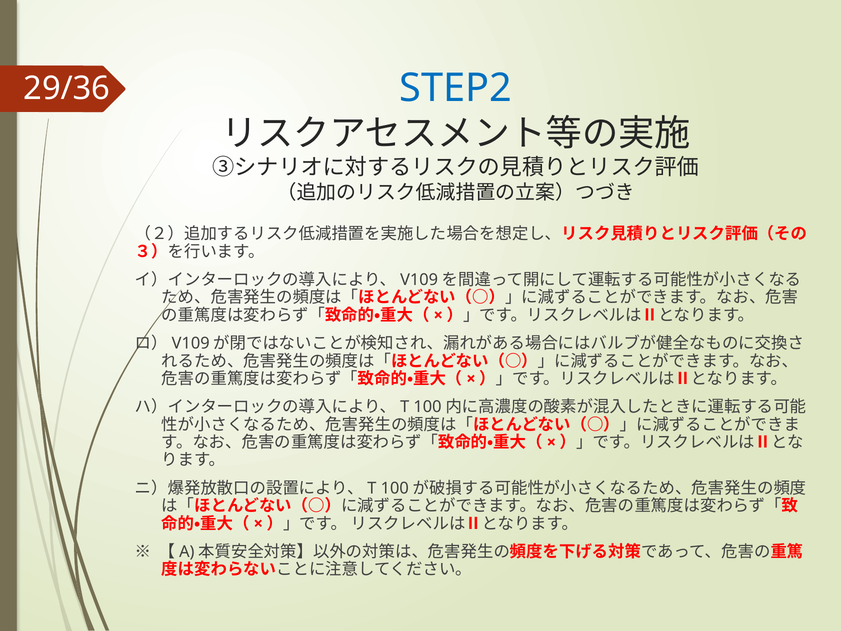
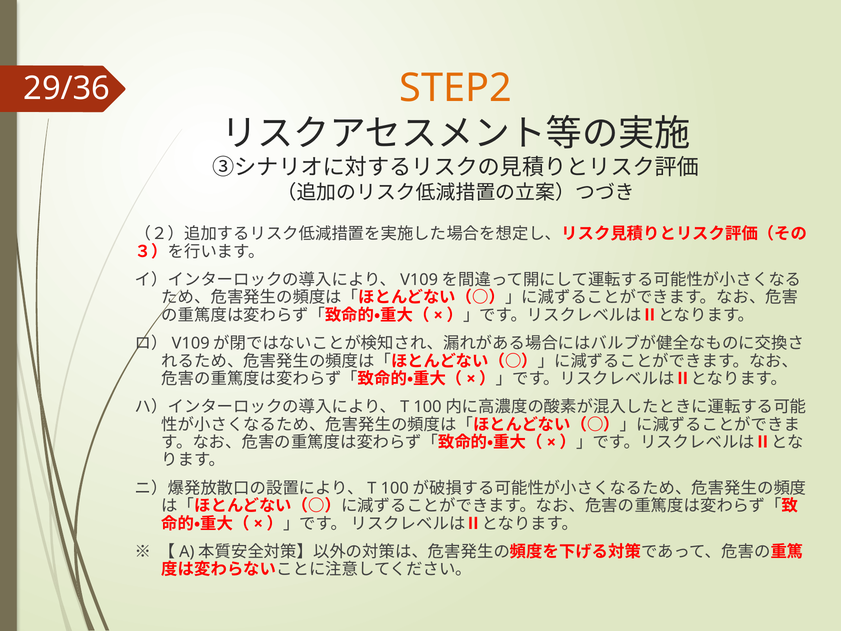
STEP2 colour: blue -> orange (456, 88)
